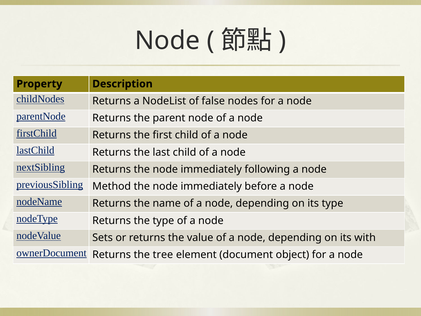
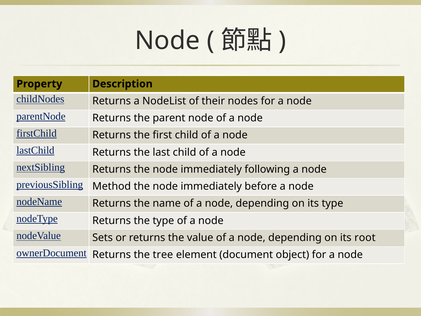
false: false -> their (213, 101)
with: with -> root (365, 237)
